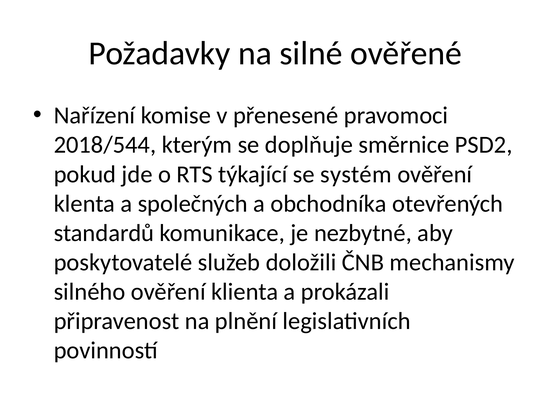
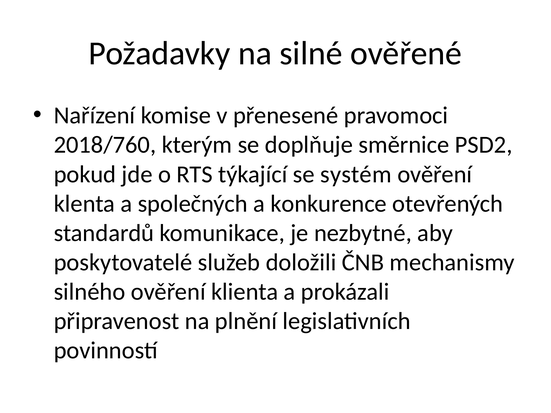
2018/544: 2018/544 -> 2018/760 (105, 145)
obchodníka: obchodníka -> konkurence (329, 204)
